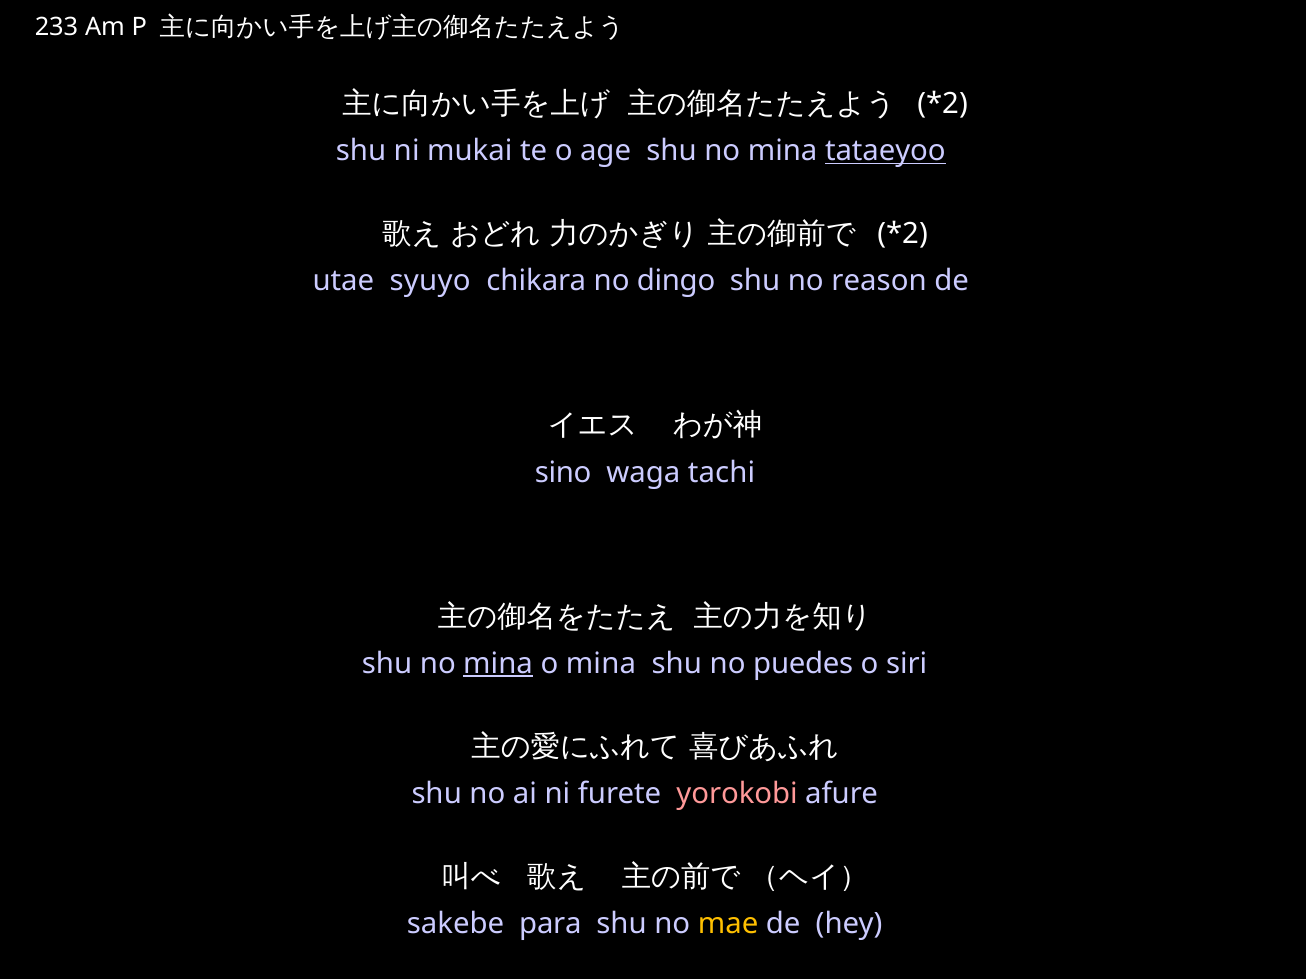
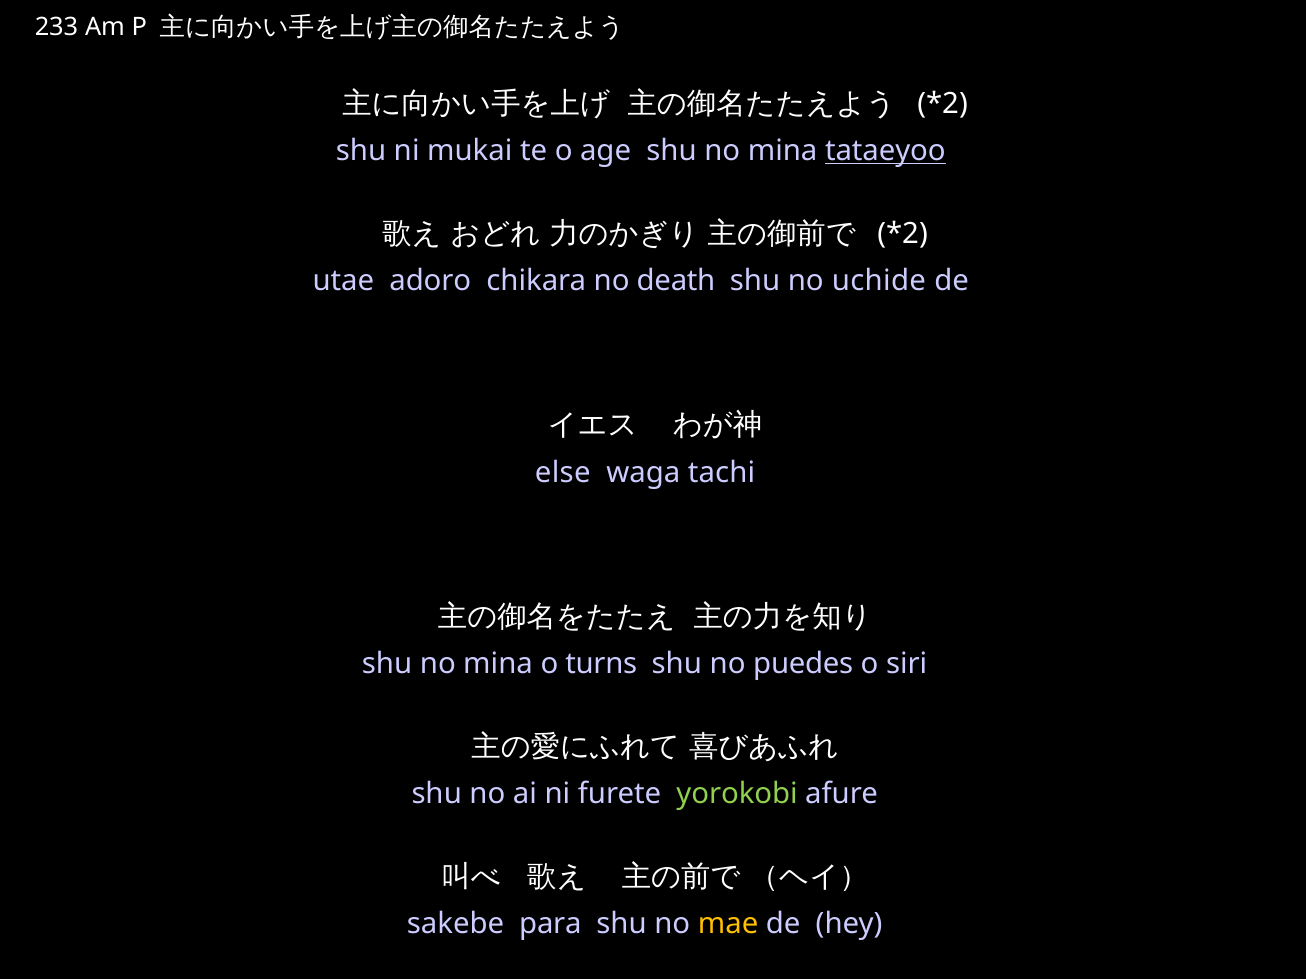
syuyo: syuyo -> adoro (430, 281)
dingo: dingo -> death (676, 281)
reason: reason -> uchide (879, 281)
sino: sino -> else (563, 473)
mina underline: present -> none (498, 664)
o mina: mina -> turns (601, 664)
yorokobi colour: pink -> light green (737, 794)
